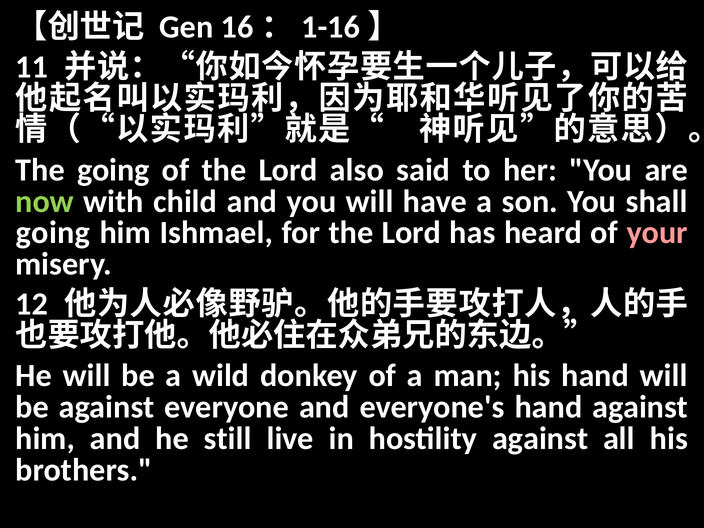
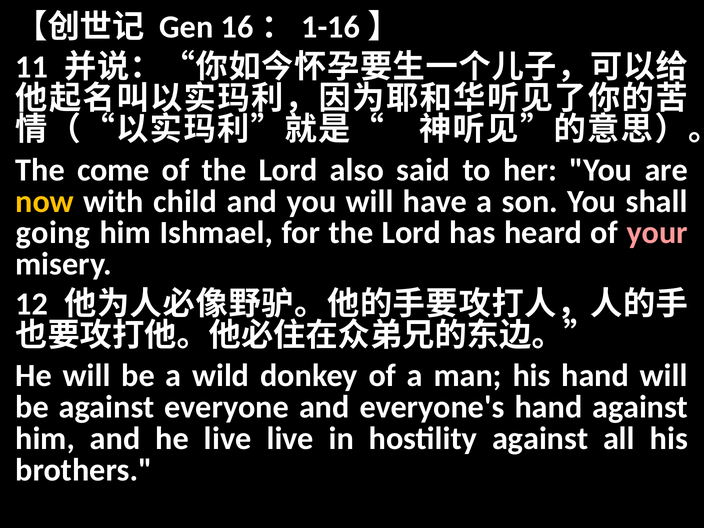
The going: going -> come (113, 170)
now colour: light green -> yellow (45, 201)
he still: still -> live (228, 439)
